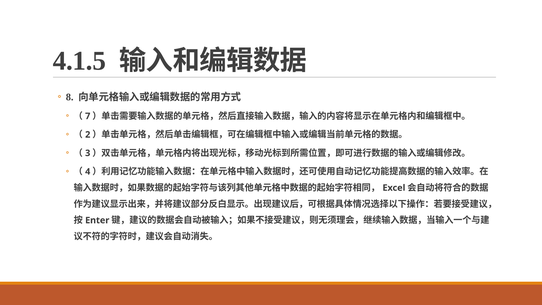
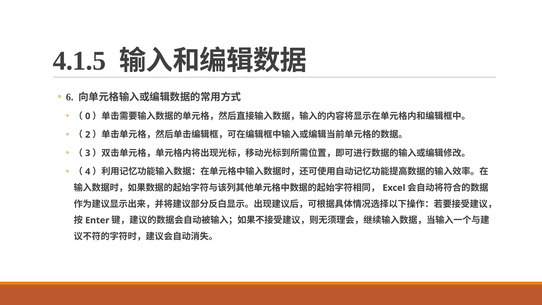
8: 8 -> 6 (70, 97)
7: 7 -> 0 (88, 116)
